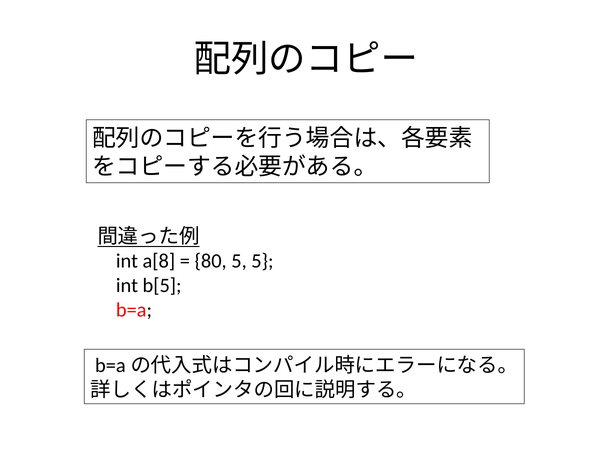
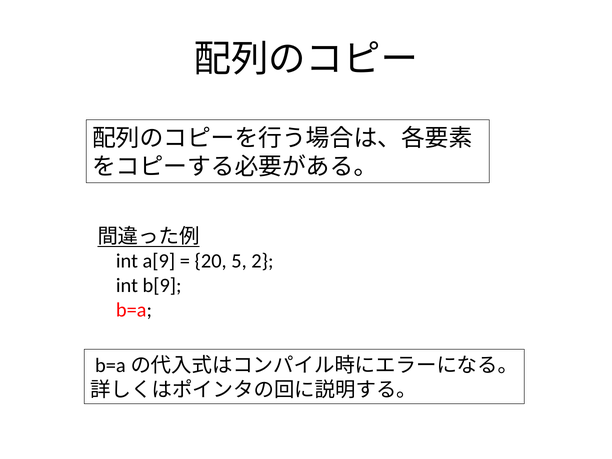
a[8: a[8 -> a[9 (159, 261)
80: 80 -> 20 (211, 261)
5 5: 5 -> 2 (262, 261)
b[5: b[5 -> b[9 (162, 286)
